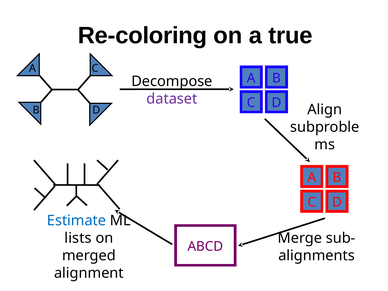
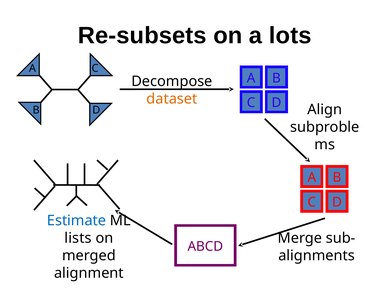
Re-coloring: Re-coloring -> Re-subsets (142, 36)
true: true -> lots (290, 36)
dataset colour: purple -> orange (172, 99)
